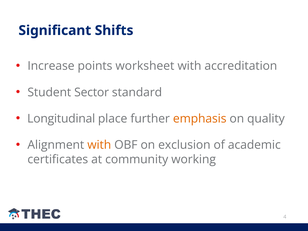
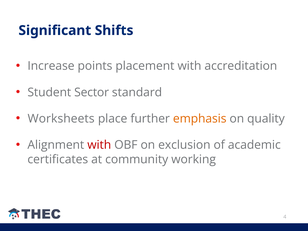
worksheet: worksheet -> placement (145, 66)
Longitudinal: Longitudinal -> Worksheets (61, 119)
with colour: orange -> red (99, 145)
